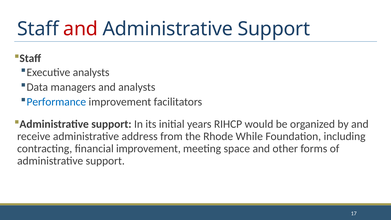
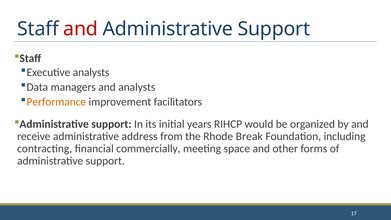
Performance colour: blue -> orange (56, 102)
While: While -> Break (249, 136)
financial improvement: improvement -> commercially (148, 149)
